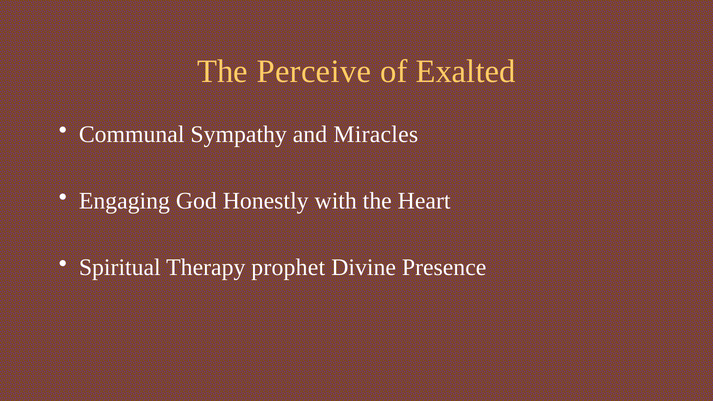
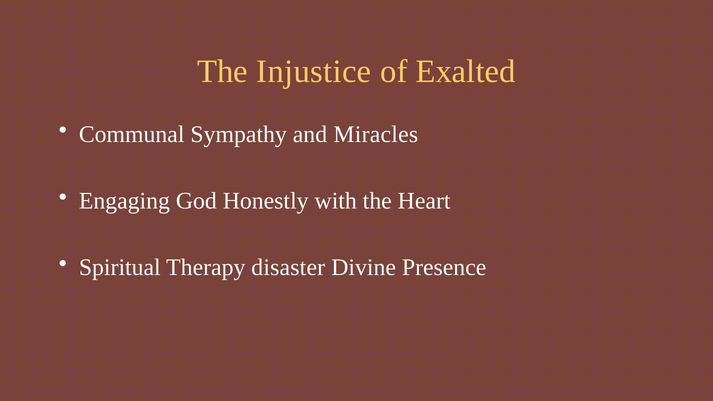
Perceive: Perceive -> Injustice (314, 71)
prophet: prophet -> disaster (288, 268)
